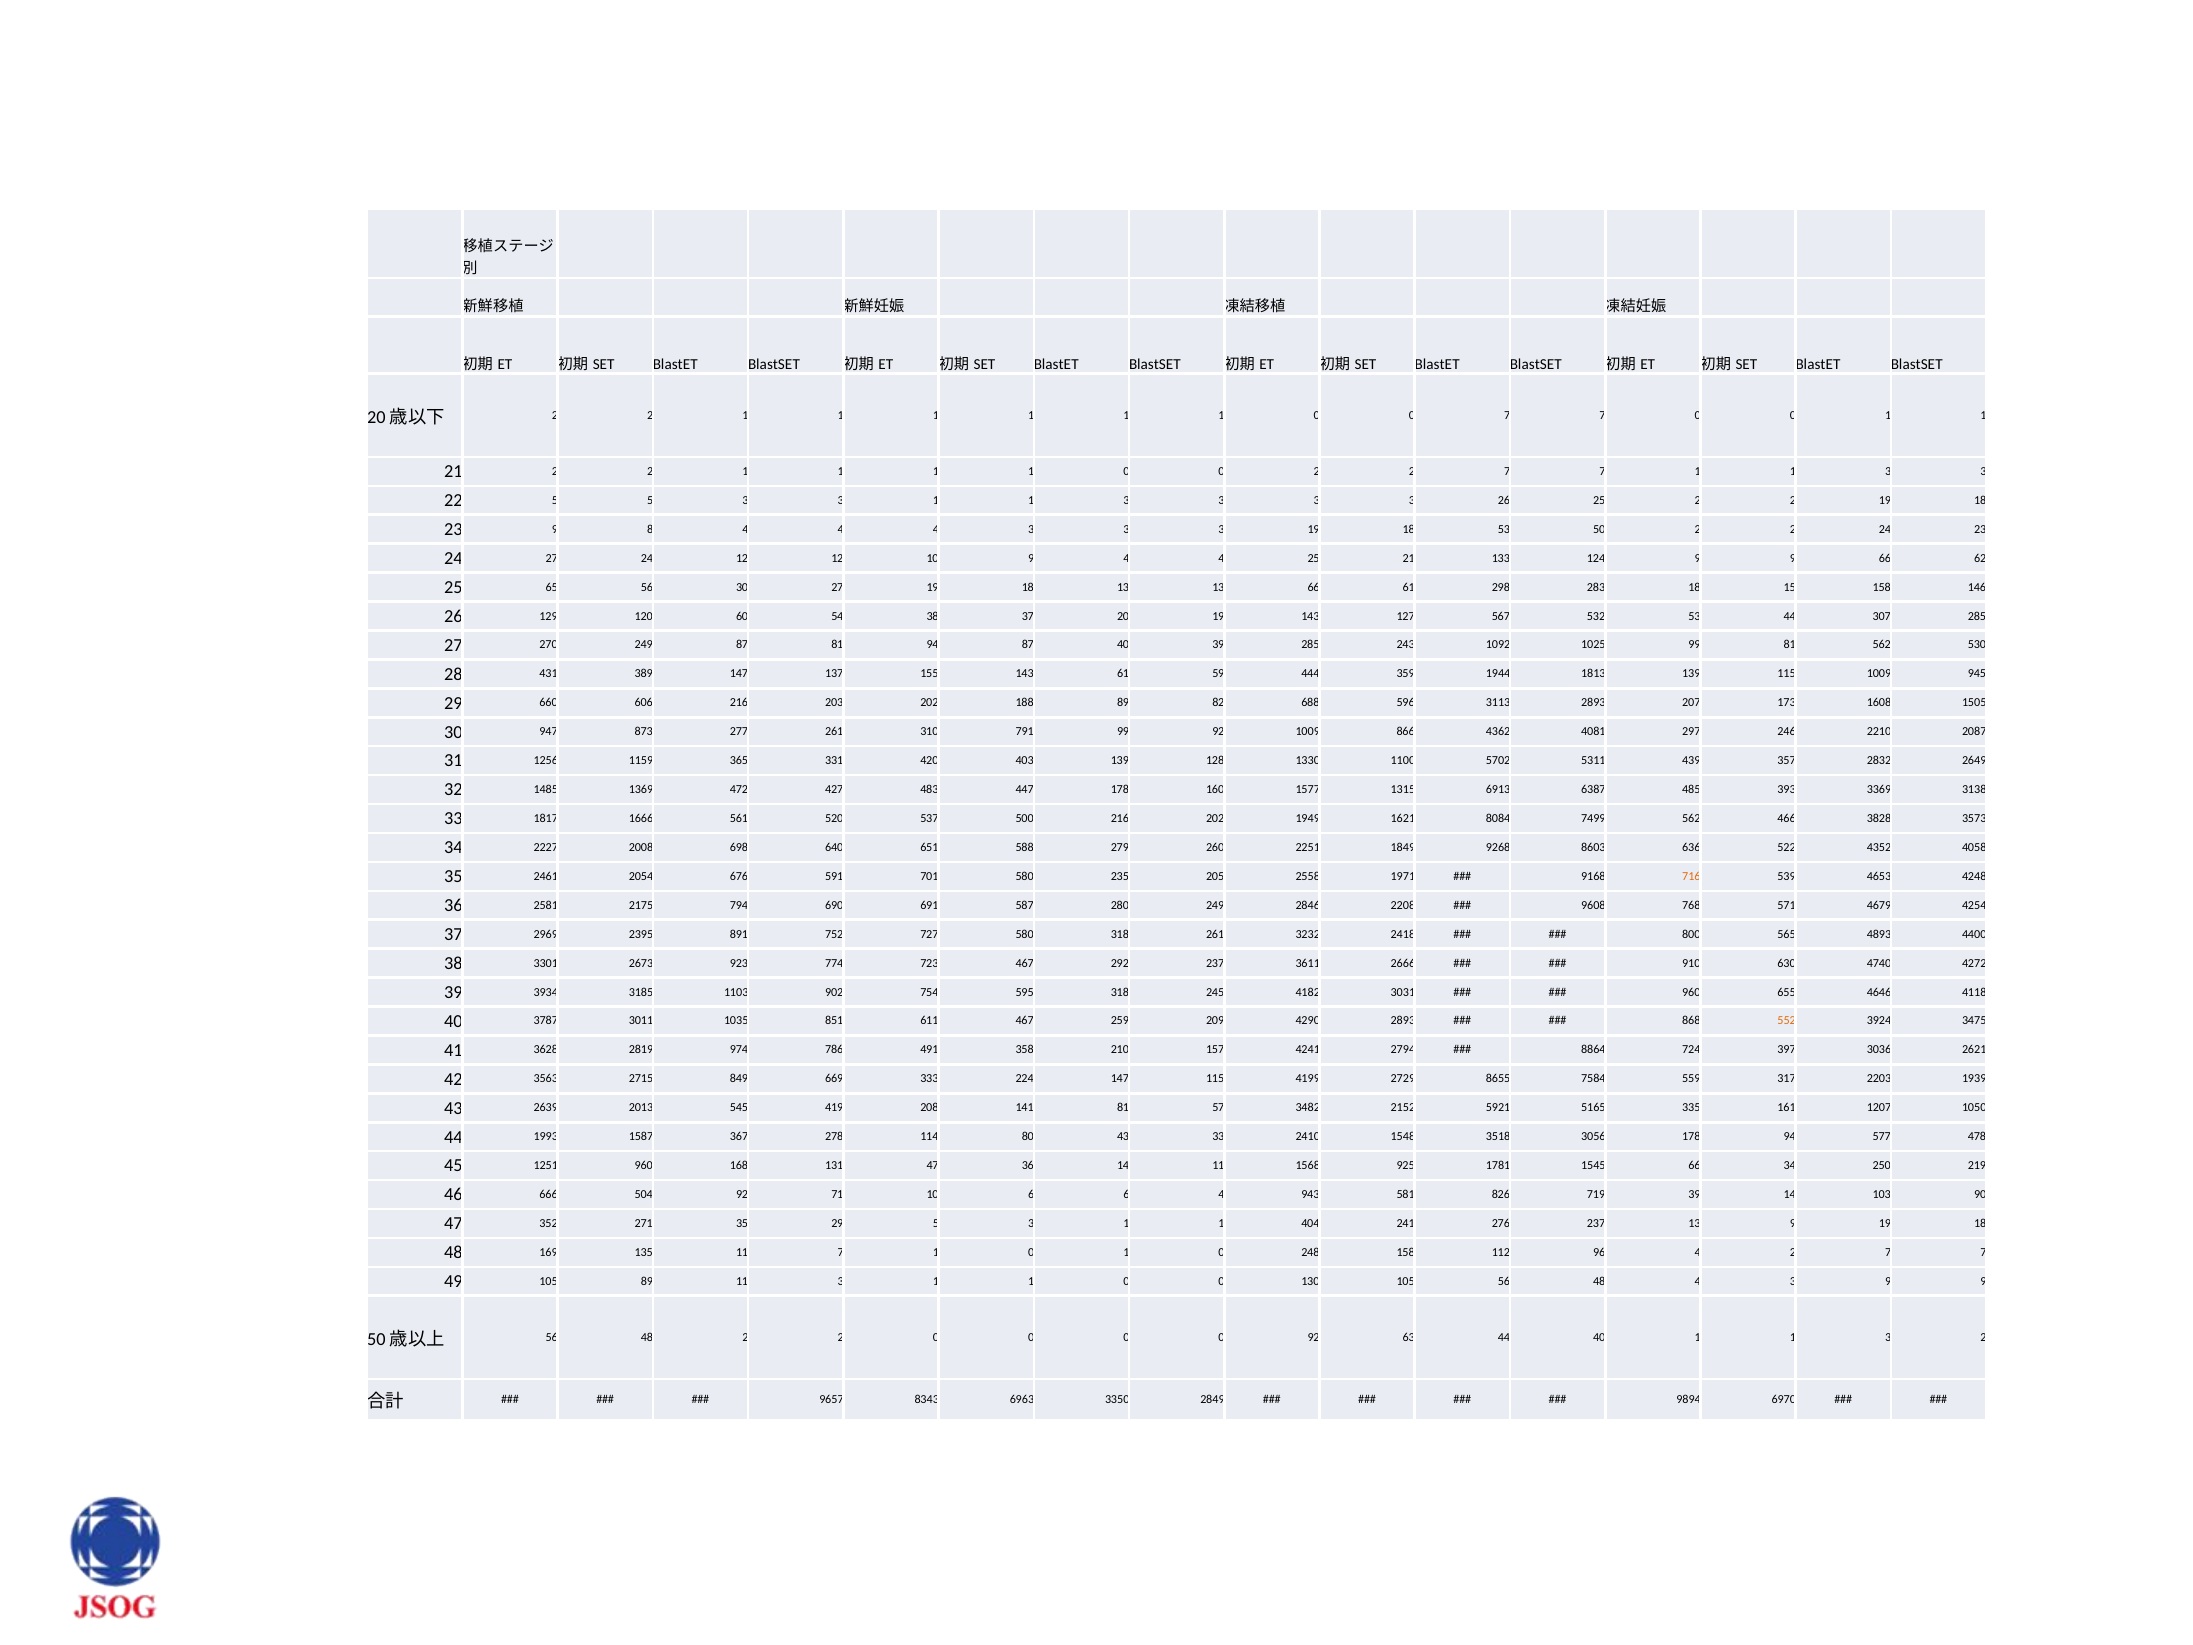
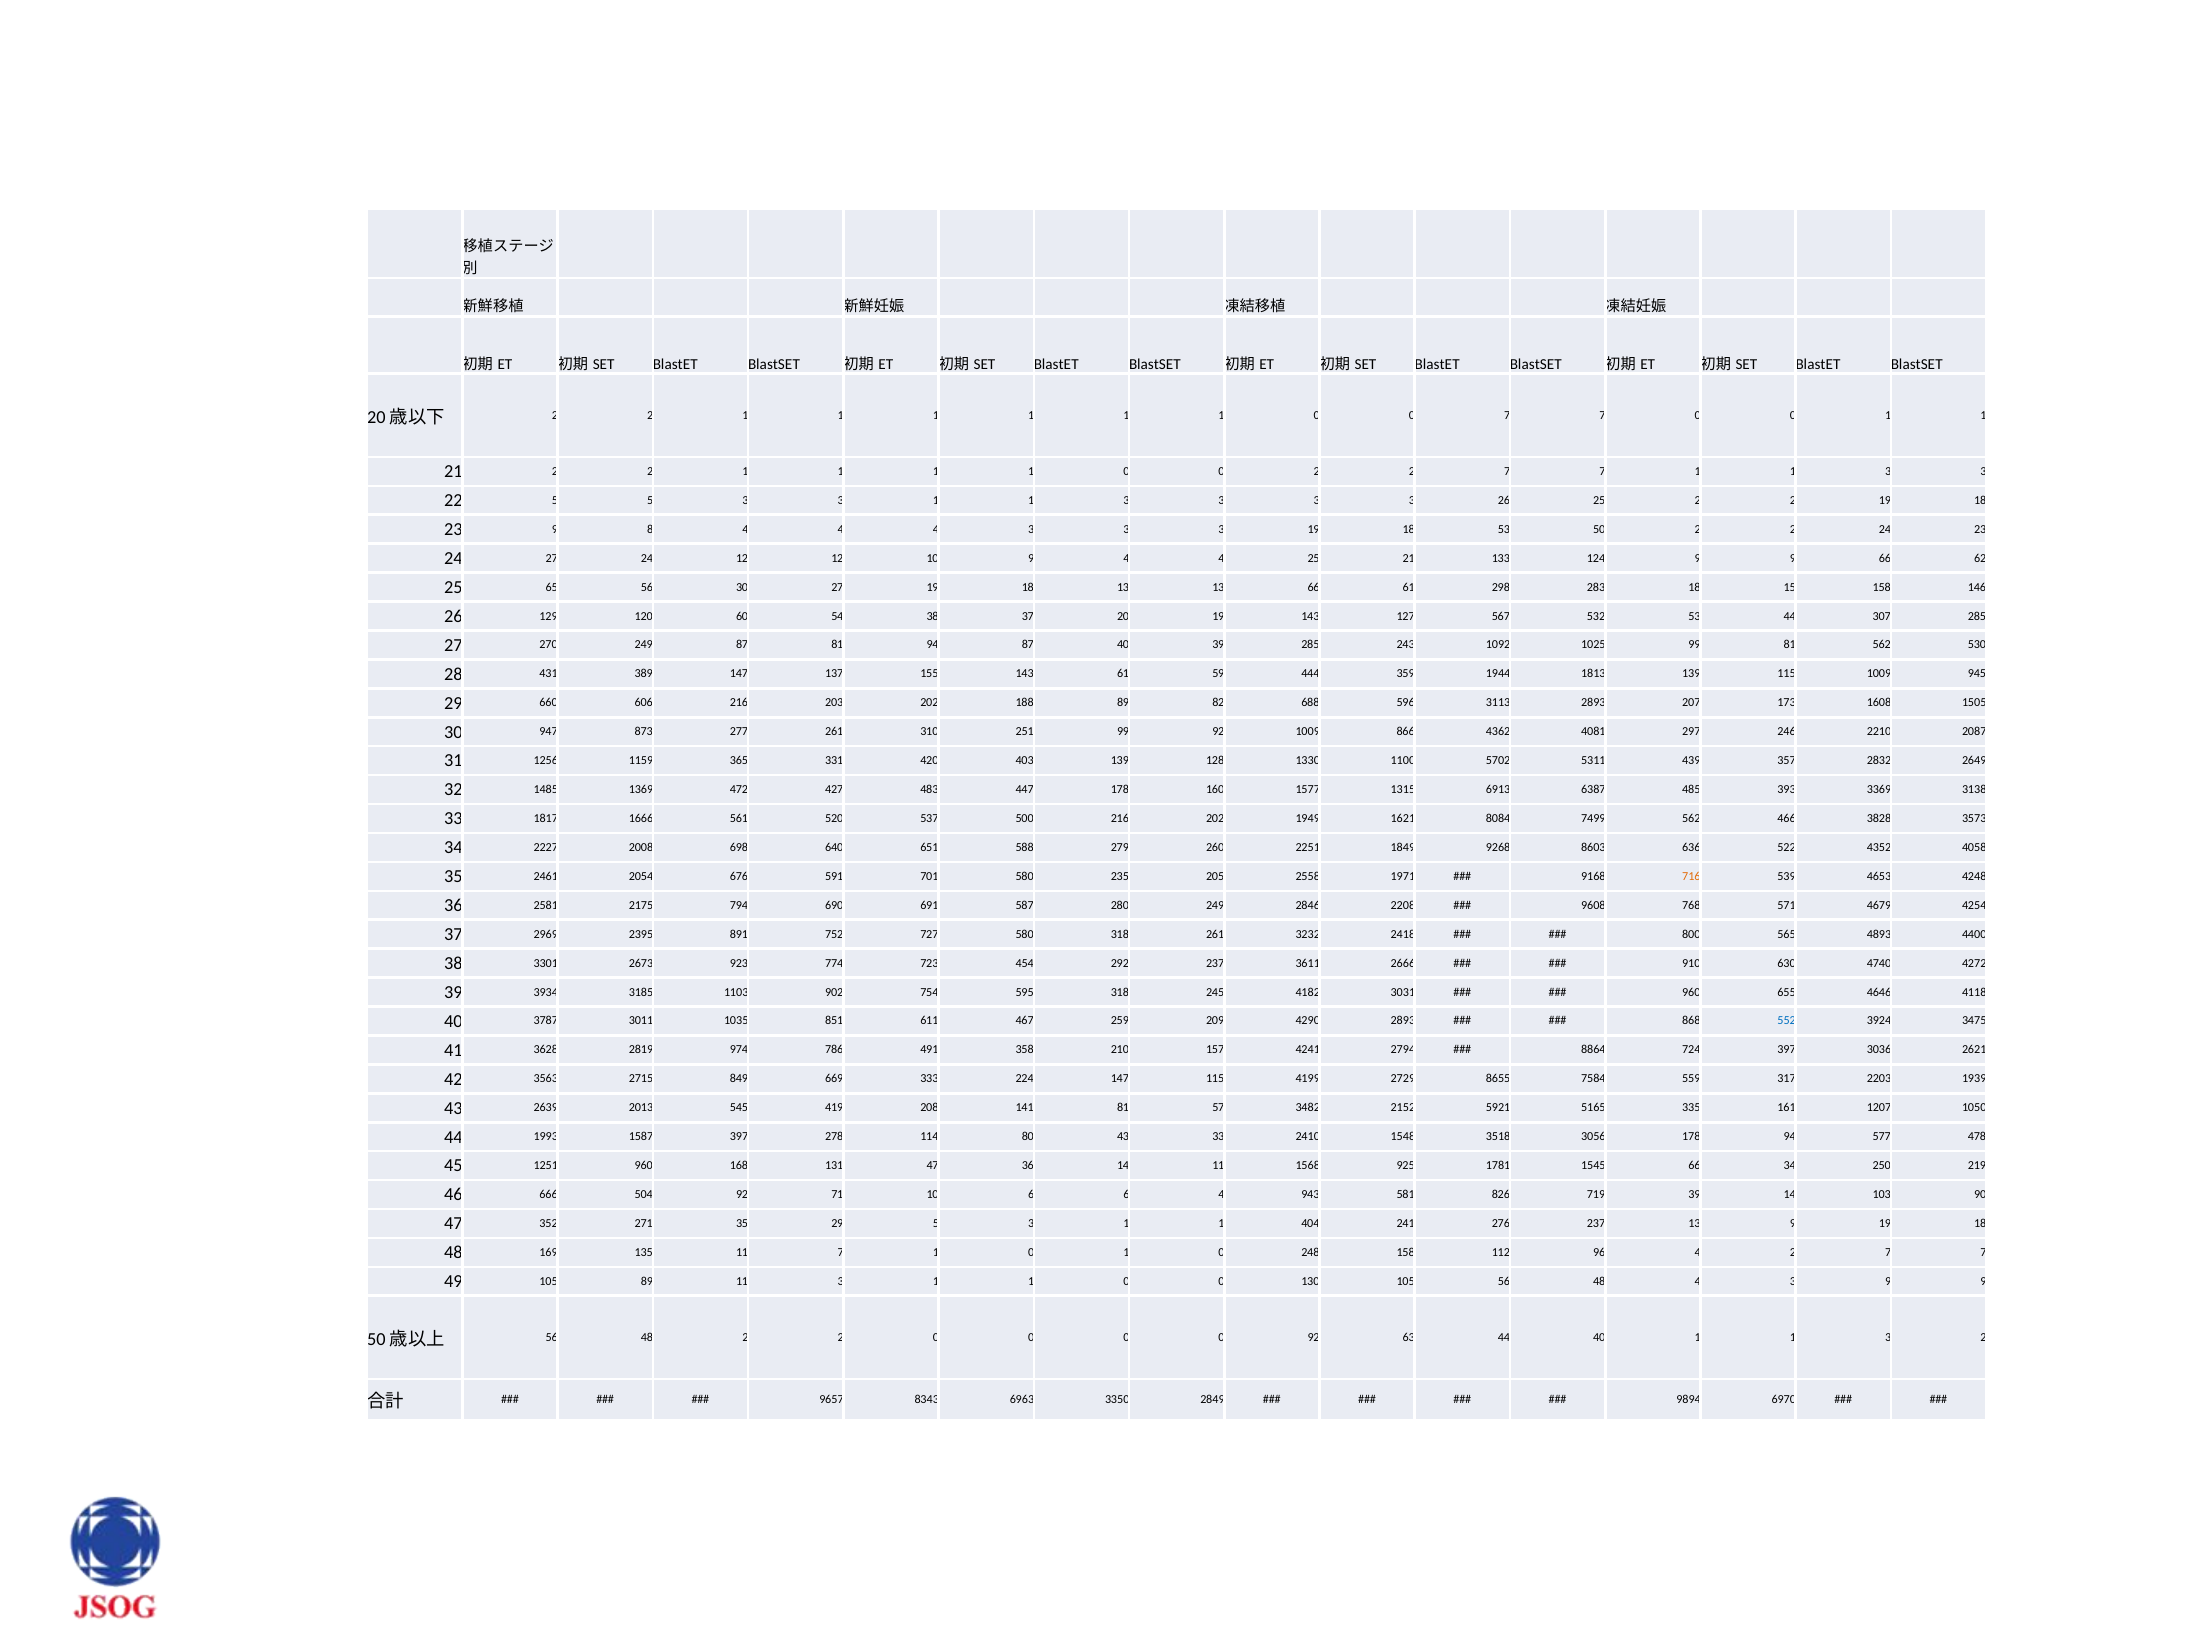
791: 791 -> 251 (1025, 732)
723 467: 467 -> 454 (1025, 963)
552 colour: orange -> blue (1787, 1021)
1587 367: 367 -> 397 (739, 1137)
